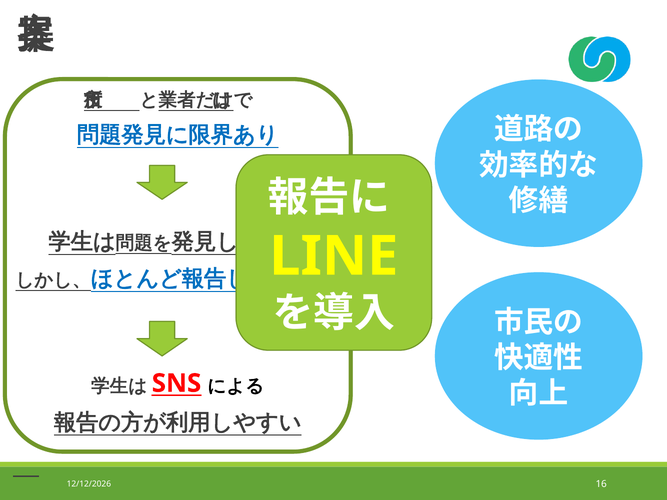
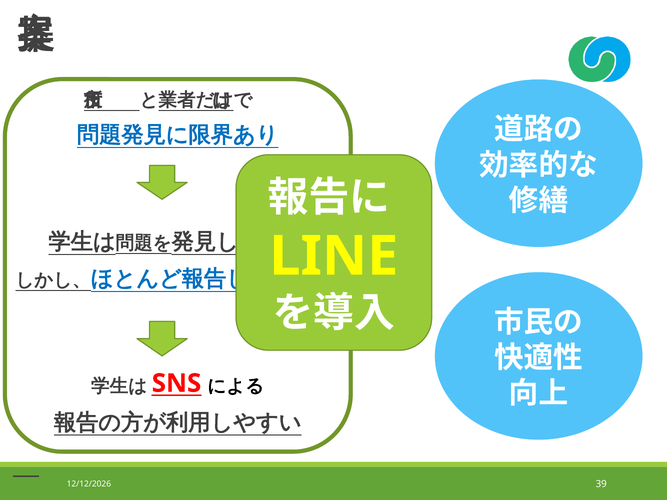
16: 16 -> 39 (601, 484)
